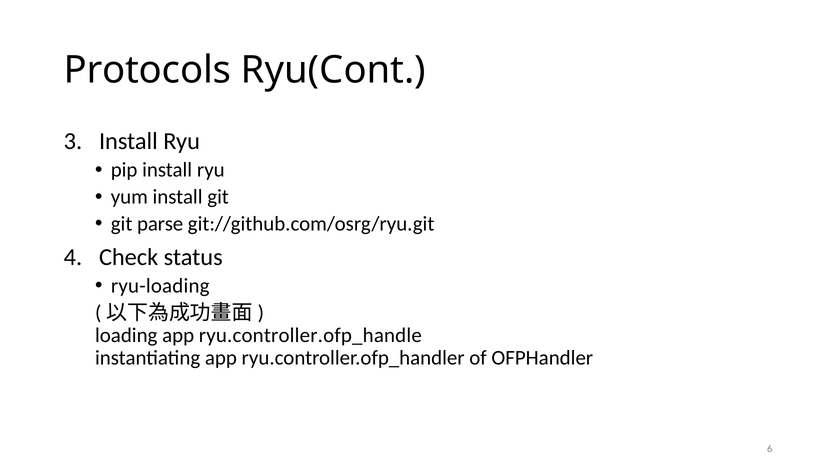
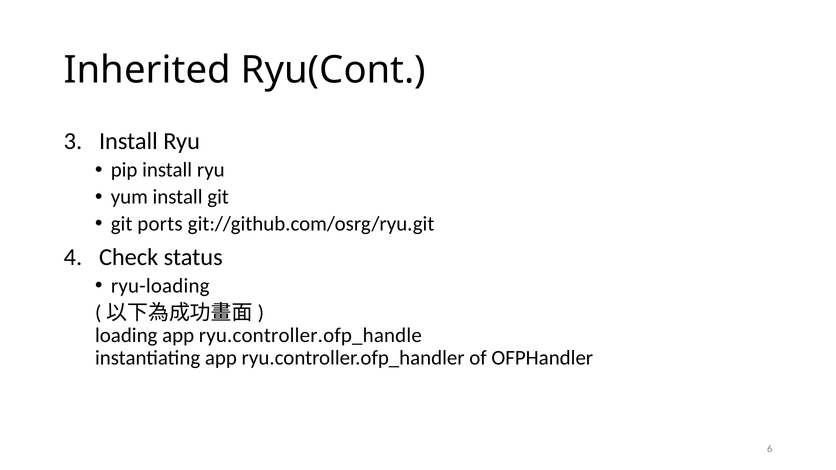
Protocols: Protocols -> Inherited (147, 70)
parse: parse -> ports (160, 224)
